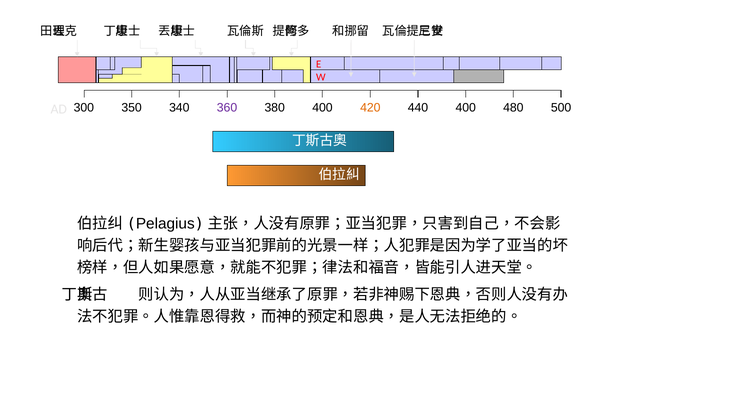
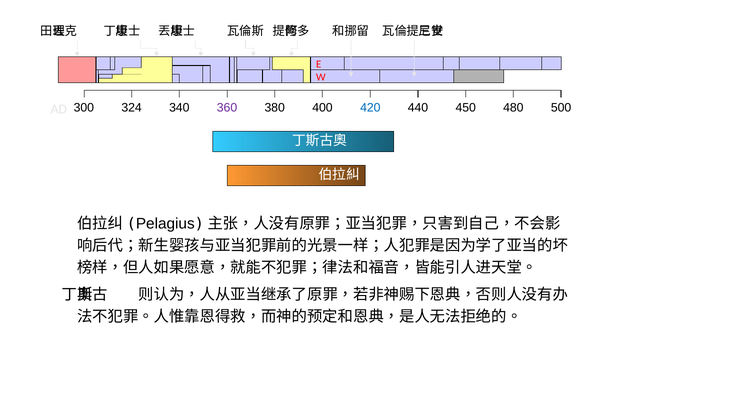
350: 350 -> 324 (132, 107)
420 colour: orange -> blue (370, 107)
440 400: 400 -> 450 (466, 107)
